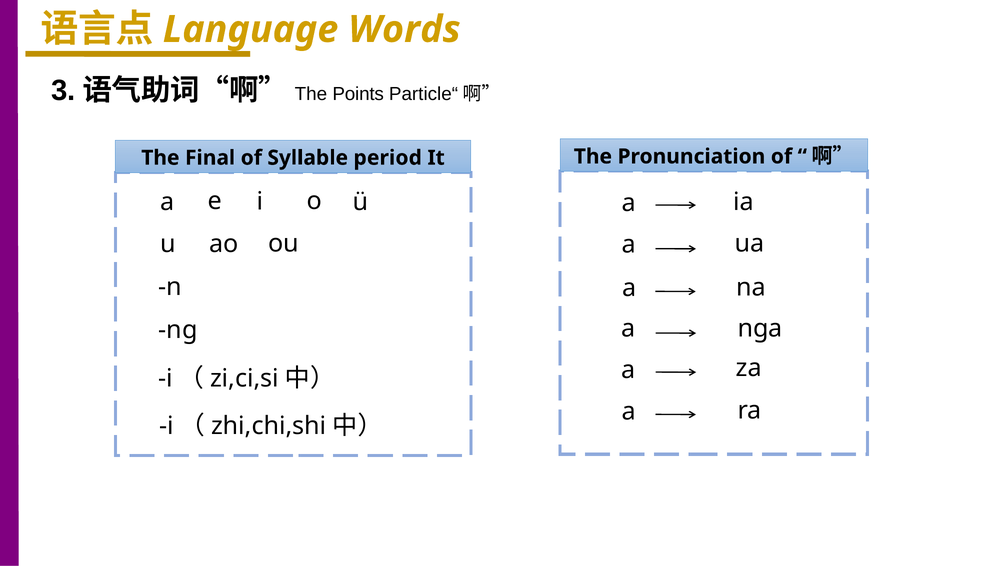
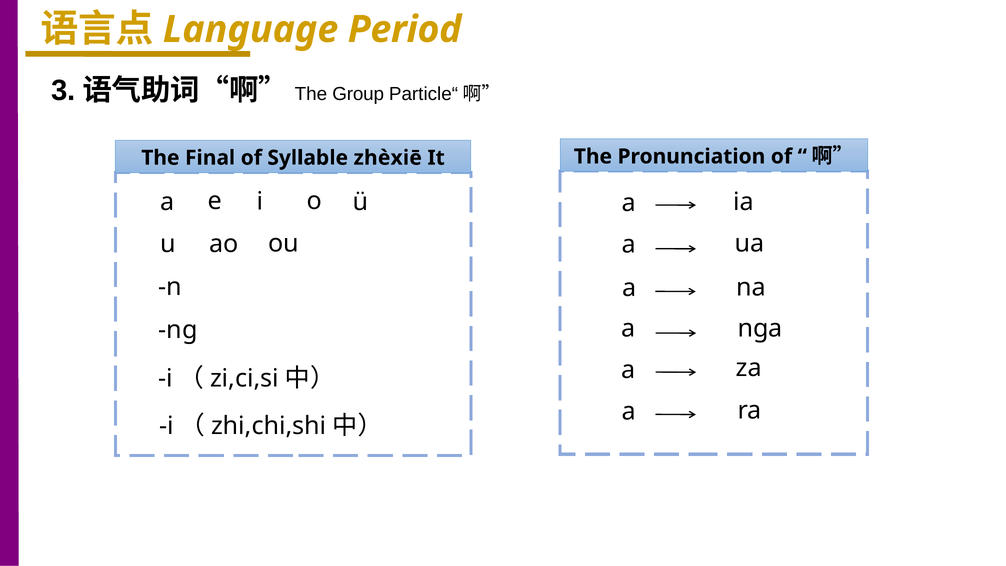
Words: Words -> Period (405, 29)
Points: Points -> Group (358, 94)
period: period -> zhèxiē (388, 158)
